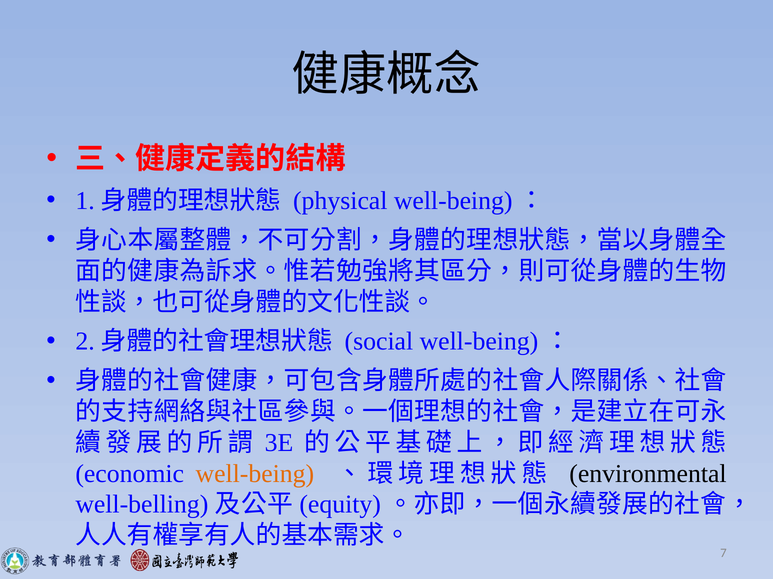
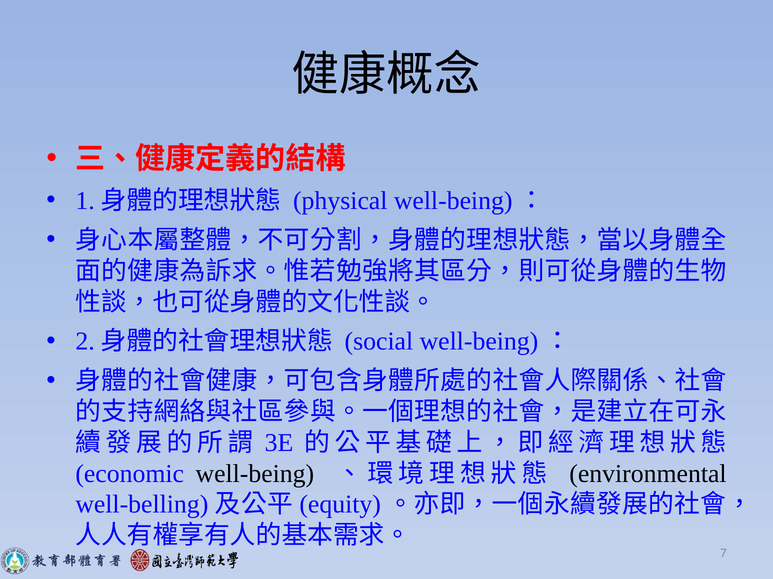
well-being colour: orange -> black (255, 474)
